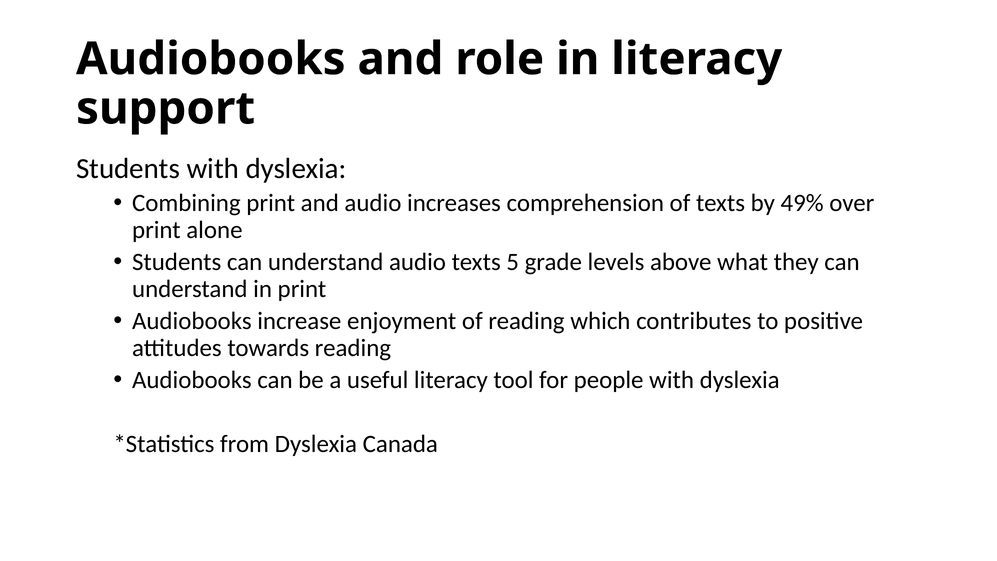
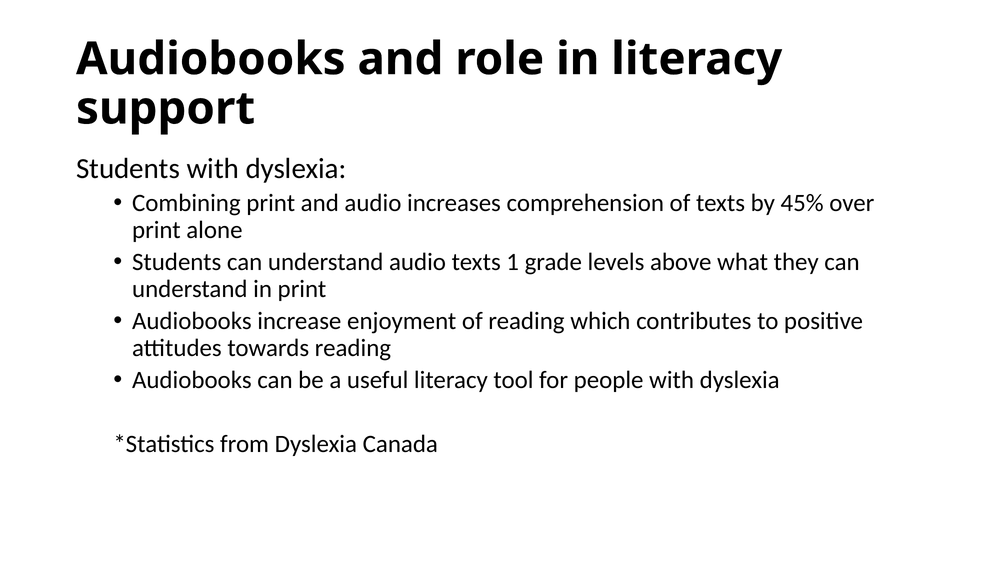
49%: 49% -> 45% (802, 203)
5: 5 -> 1 (513, 262)
